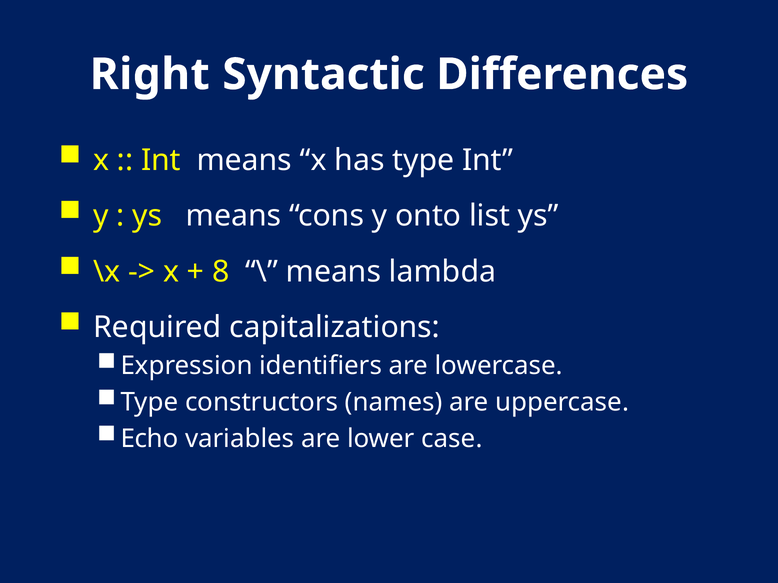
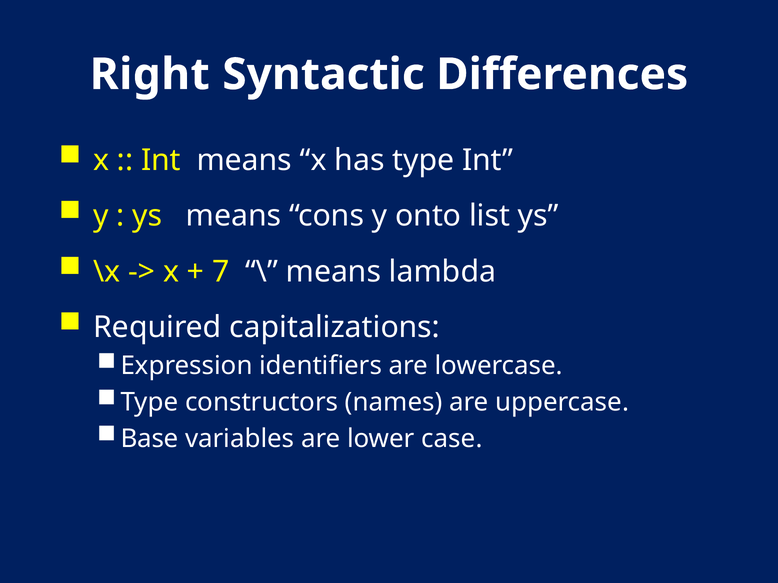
8: 8 -> 7 (221, 272)
Echo: Echo -> Base (149, 439)
